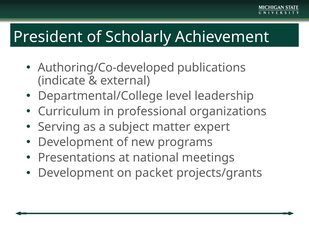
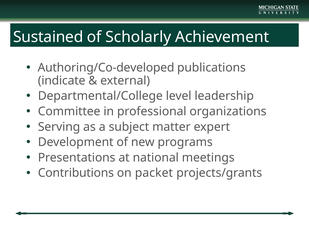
President: President -> Sustained (48, 37)
Curriculum: Curriculum -> Committee (69, 111)
Development: Development -> Contributions (76, 173)
